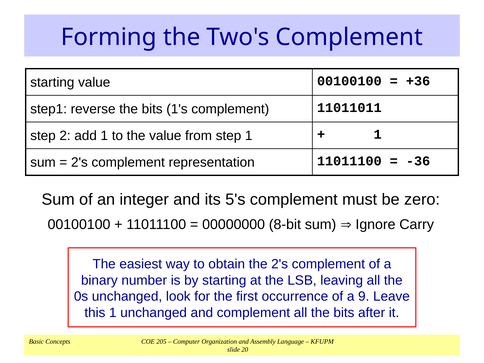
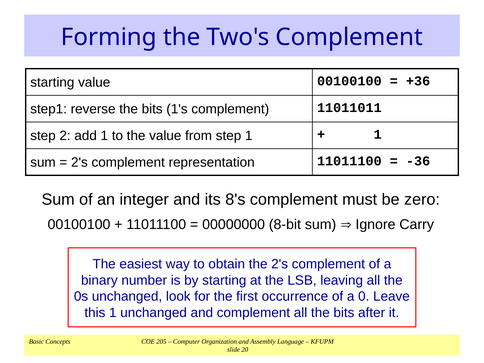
5's: 5's -> 8's (235, 200)
9: 9 -> 0 (364, 296)
